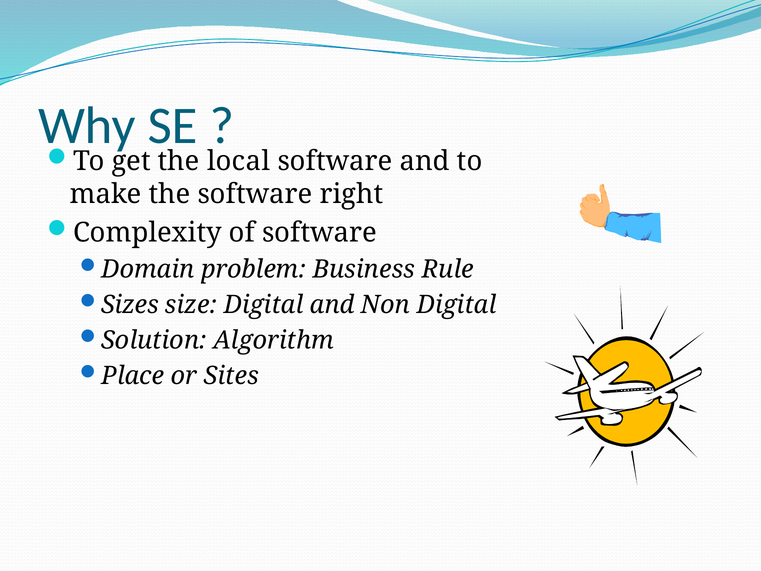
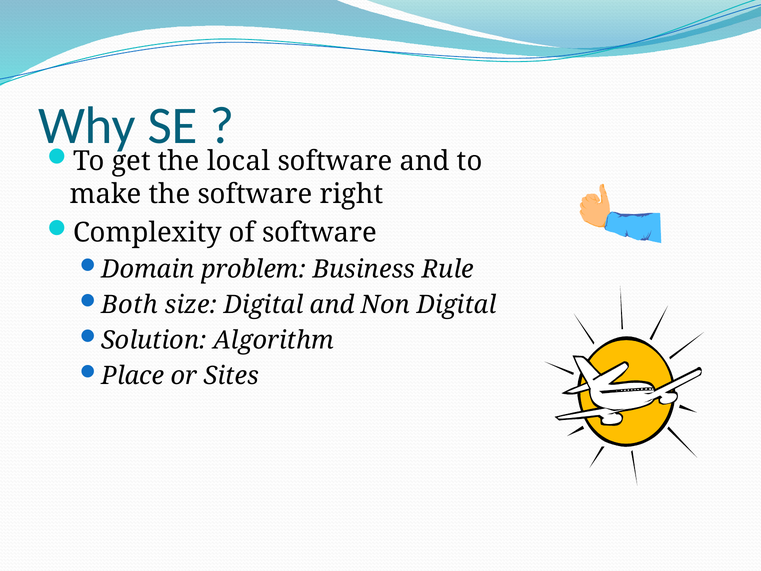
Sizes: Sizes -> Both (130, 305)
